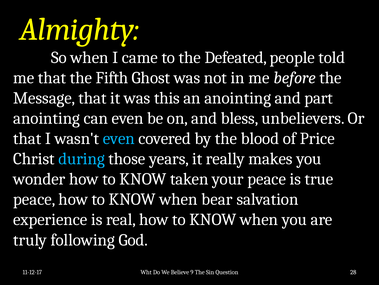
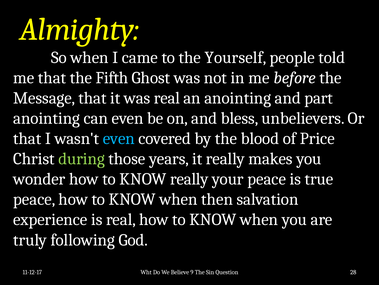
Defeated: Defeated -> Yourself (236, 57)
was this: this -> real (167, 98)
during colour: light blue -> light green (82, 158)
KNOW taken: taken -> really (189, 179)
bear: bear -> then (217, 199)
